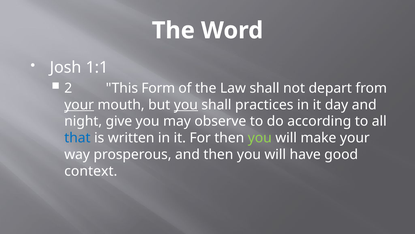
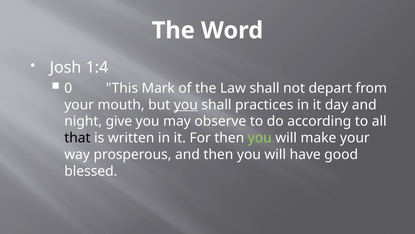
1:1: 1:1 -> 1:4 (97, 67)
2: 2 -> 0 (68, 88)
Form: Form -> Mark (158, 88)
your underline: present -> none (79, 105)
that colour: blue -> black (77, 138)
context: context -> blessed (91, 171)
